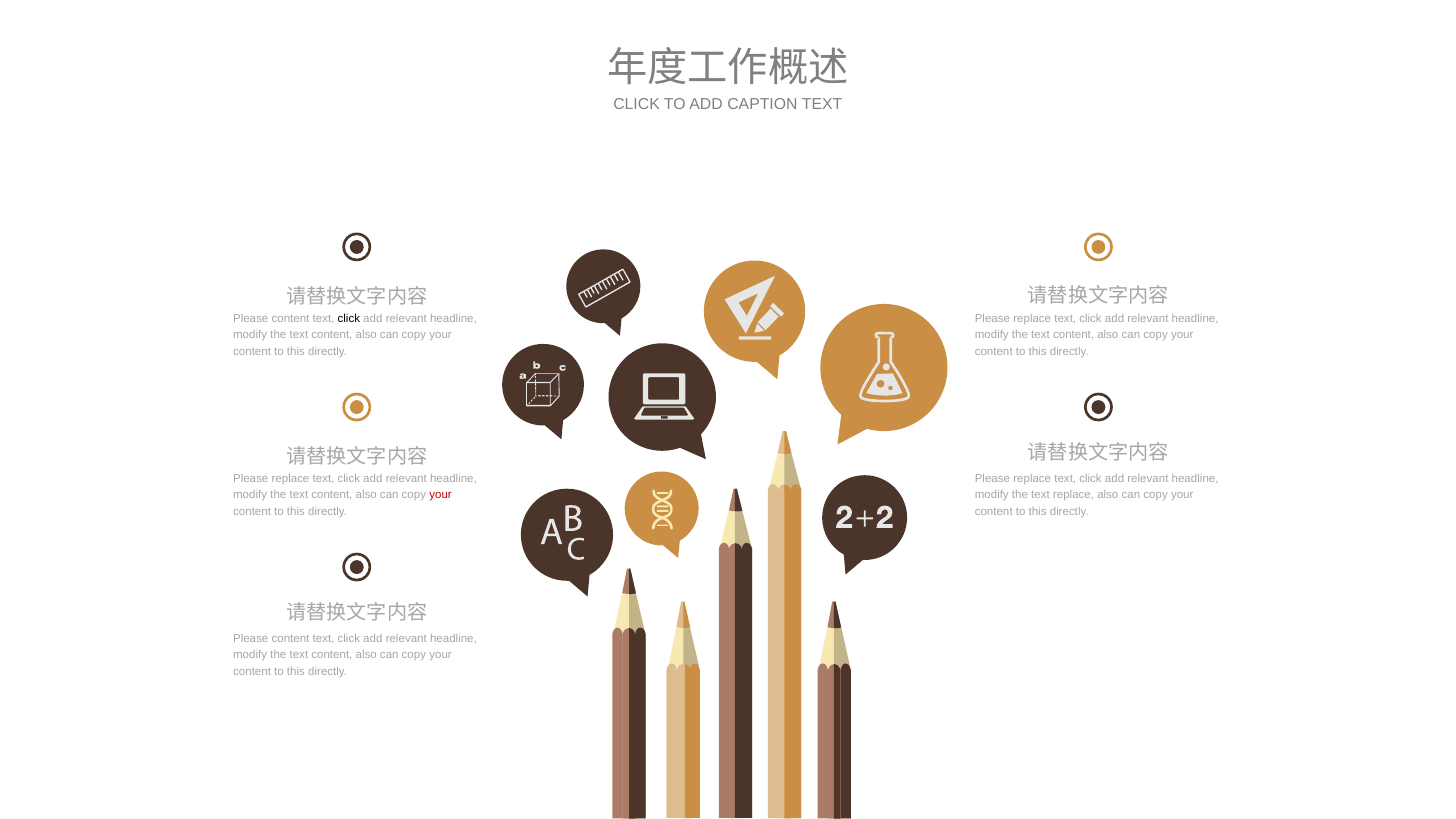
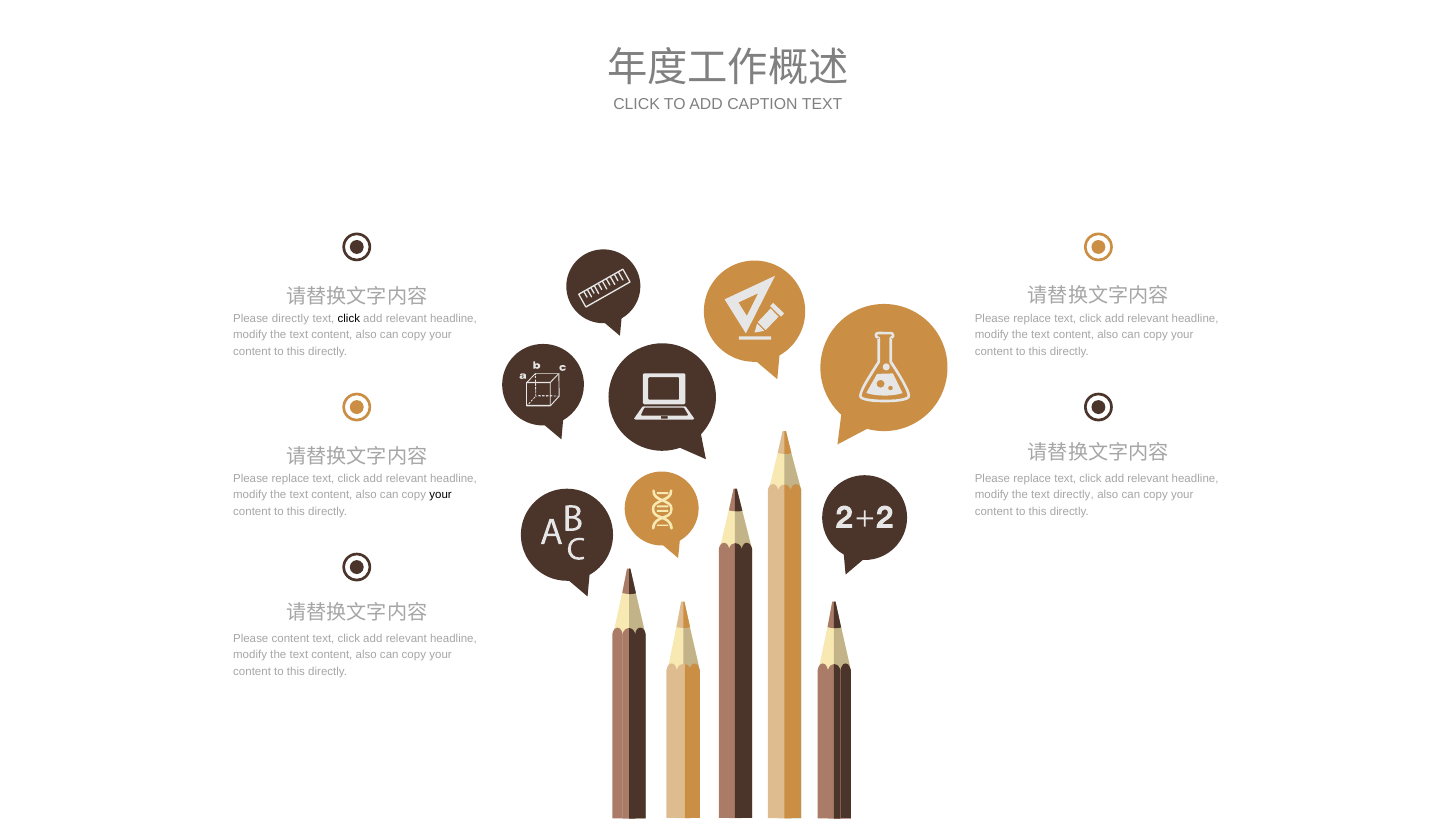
content: content -> directly (290, 319)
your colour: red -> black (441, 495)
text replace: replace -> directly (1074, 495)
